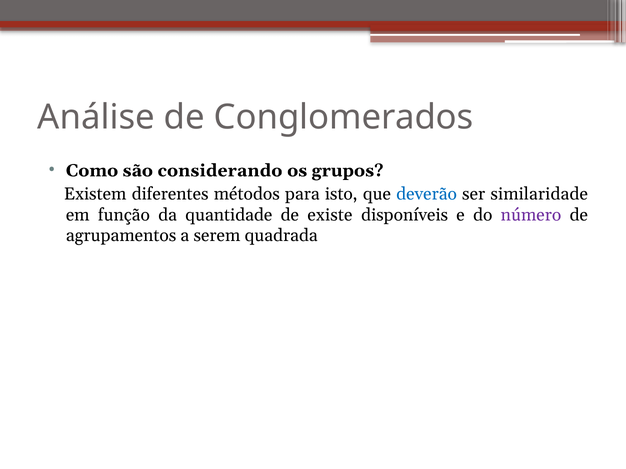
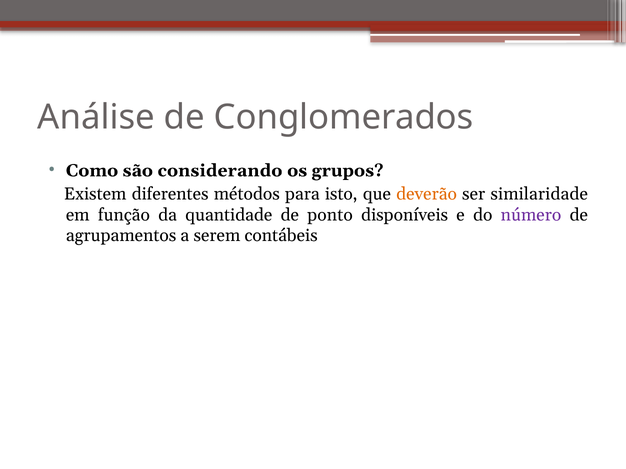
deverão colour: blue -> orange (427, 194)
existe: existe -> ponto (330, 215)
quadrada: quadrada -> contábeis (281, 236)
